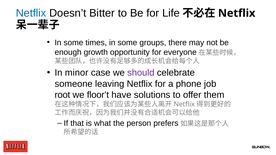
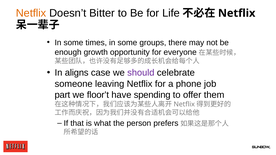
Netflix colour: blue -> orange (31, 13)
minor: minor -> aligns (77, 73)
root: root -> part (62, 95)
solutions: solutions -> spending (152, 95)
